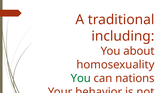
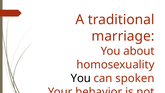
including: including -> marriage (123, 36)
You colour: green -> black (81, 78)
nations: nations -> spoken (135, 78)
